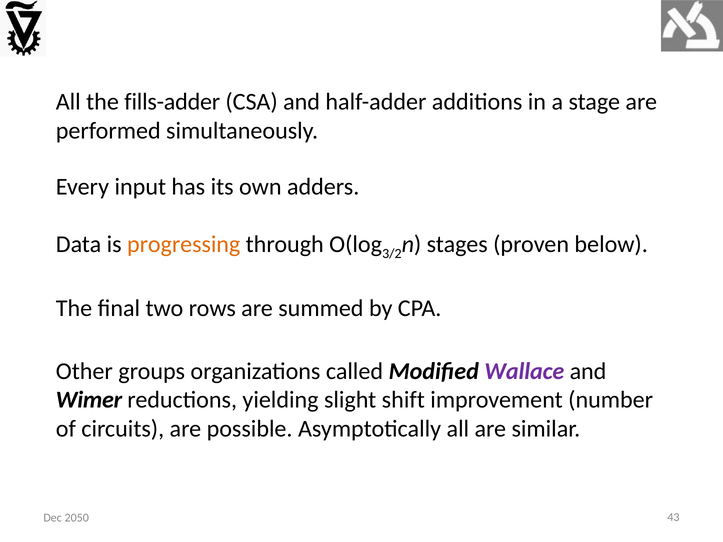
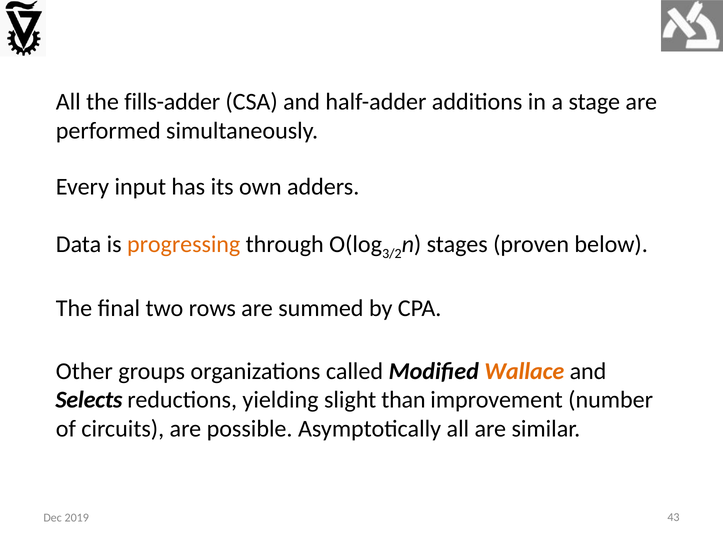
Wallace colour: purple -> orange (524, 371)
Wimer: Wimer -> Selects (89, 400)
shift: shift -> than (403, 400)
2050: 2050 -> 2019 (77, 518)
